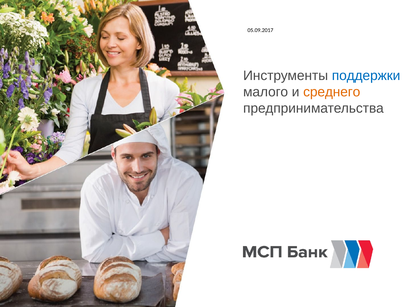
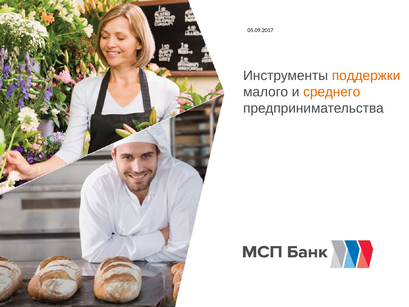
поддержки colour: blue -> orange (366, 76)
